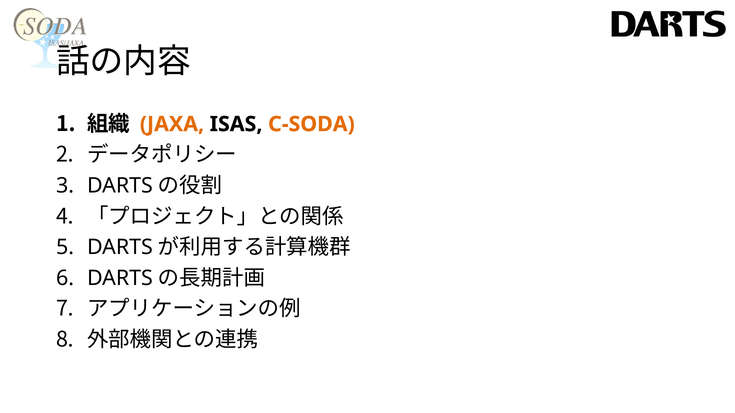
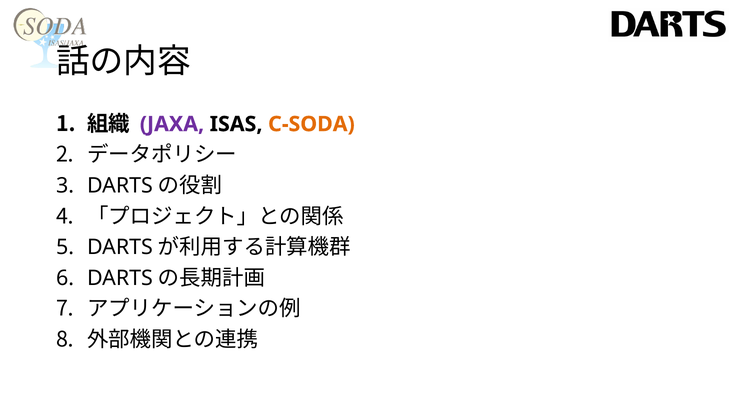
JAXA colour: orange -> purple (172, 124)
